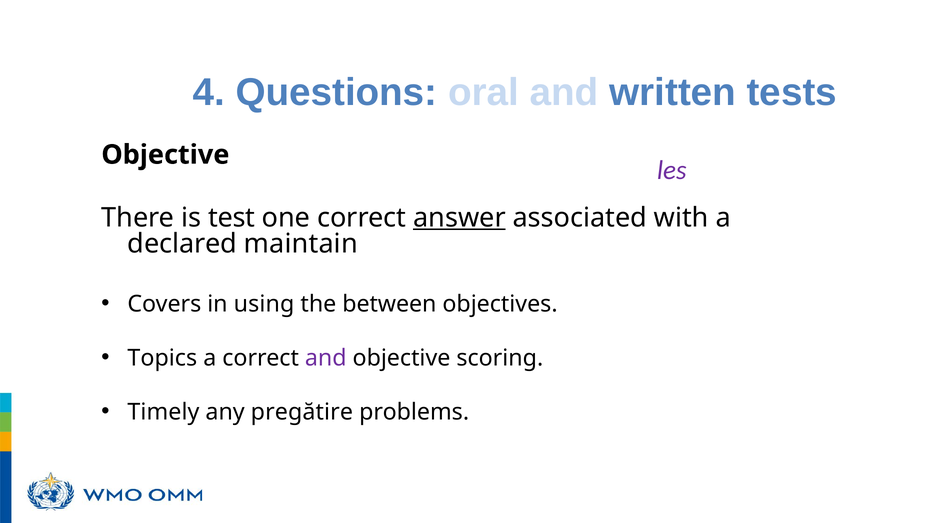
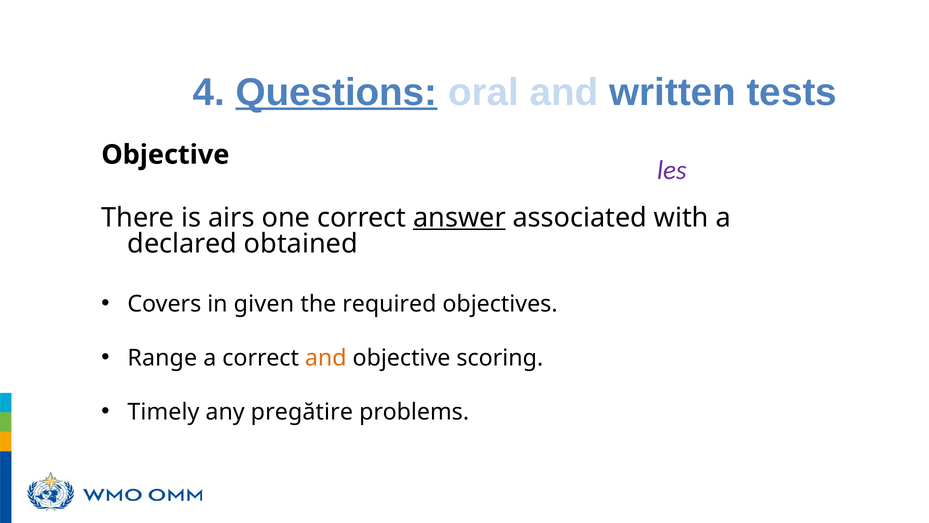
Questions underline: none -> present (336, 92)
test: test -> airs (231, 218)
maintain: maintain -> obtained (301, 244)
using: using -> given (264, 304)
between: between -> required (389, 304)
Topics: Topics -> Range (162, 358)
and colour: purple -> orange (326, 358)
